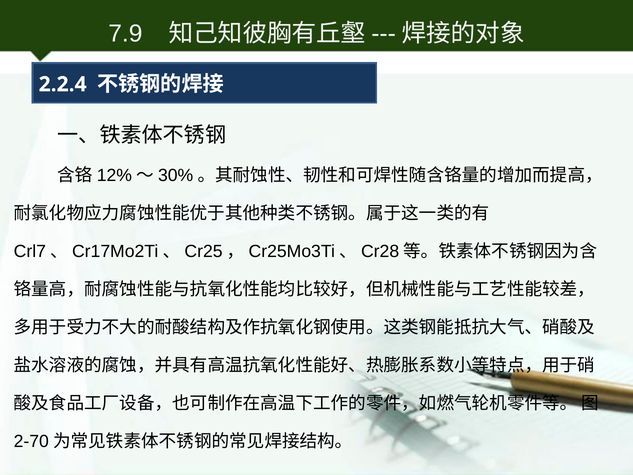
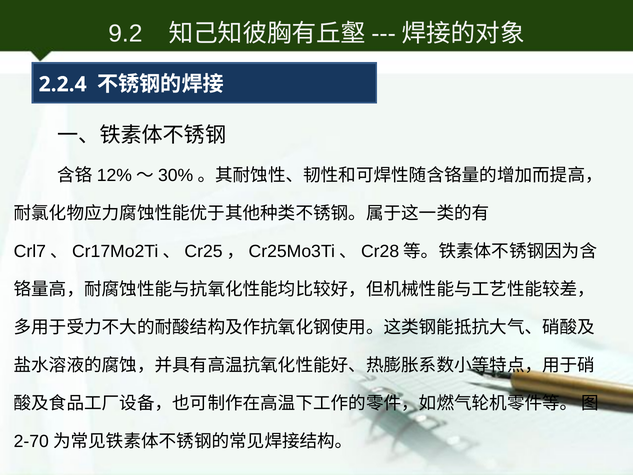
7.9: 7.9 -> 9.2 (125, 34)
